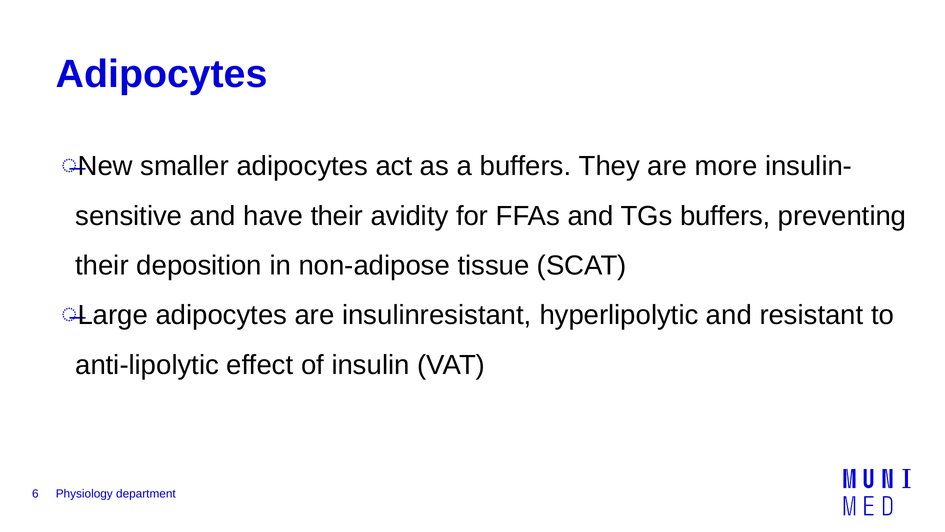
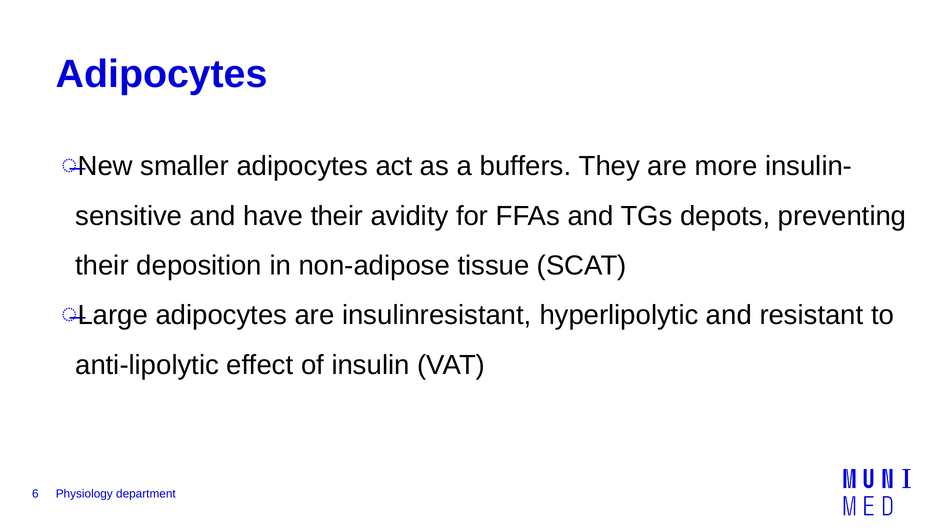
TGs buffers: buffers -> depots (725, 216)
